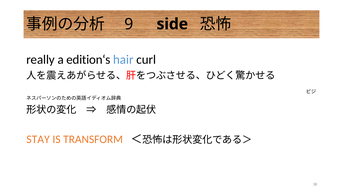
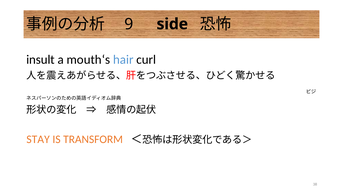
really: really -> insult (41, 60)
edition‘s: edition‘s -> mouth‘s (88, 60)
